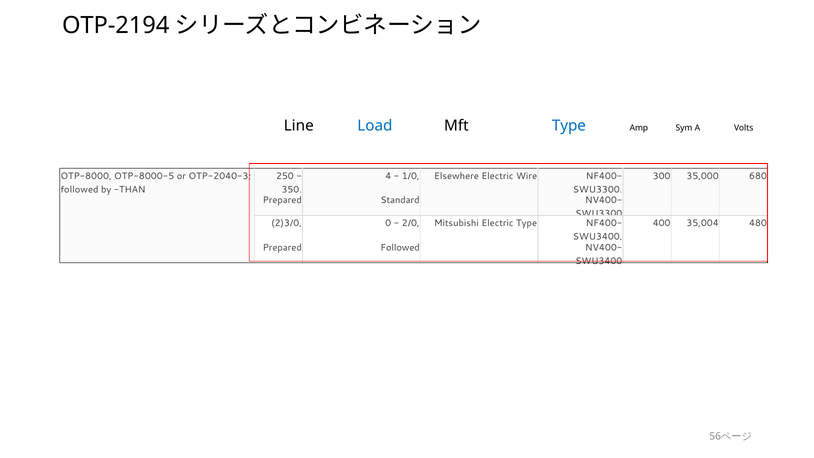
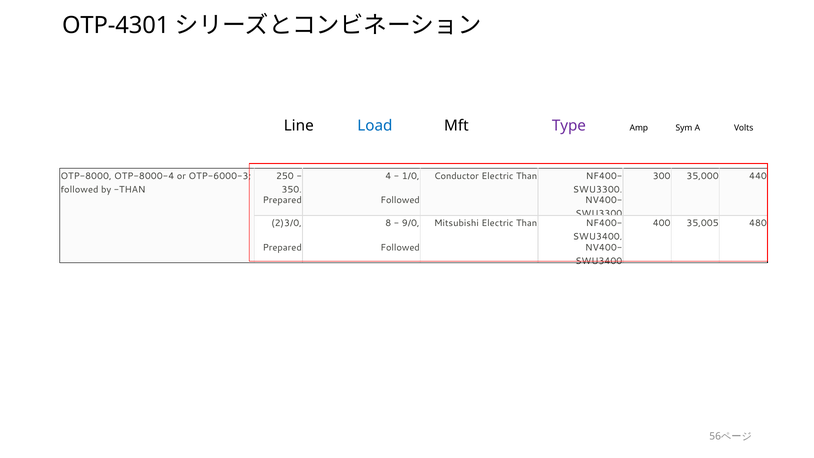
OTP-2194: OTP-2194 -> OTP-4301 (116, 25)
Type colour: blue -> purple (569, 126)
OTP-8000-5: OTP-8000-5 -> OTP-8000-4 (144, 176)
OTP-2040-3: OTP-2040-3 -> OTP-6000-3 (220, 176)
Elsewhere: Elsewhere -> Conductor (456, 176)
Wire: Wire -> Than (527, 176)
680: 680 -> 440 (758, 176)
Standard: Standard -> Followed (400, 200)
0: 0 -> 8 (388, 223)
2/0: 2/0 -> 9/0 (411, 223)
Mitsubishi Electric Type: Type -> Than (527, 223)
35,004: 35,004 -> 35,005 (703, 223)
